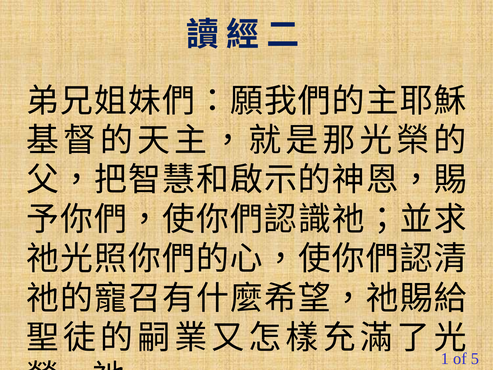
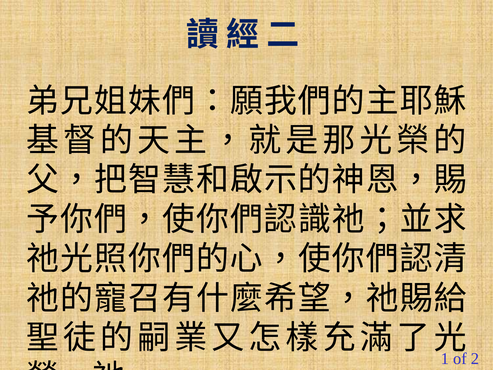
5: 5 -> 2 (475, 358)
